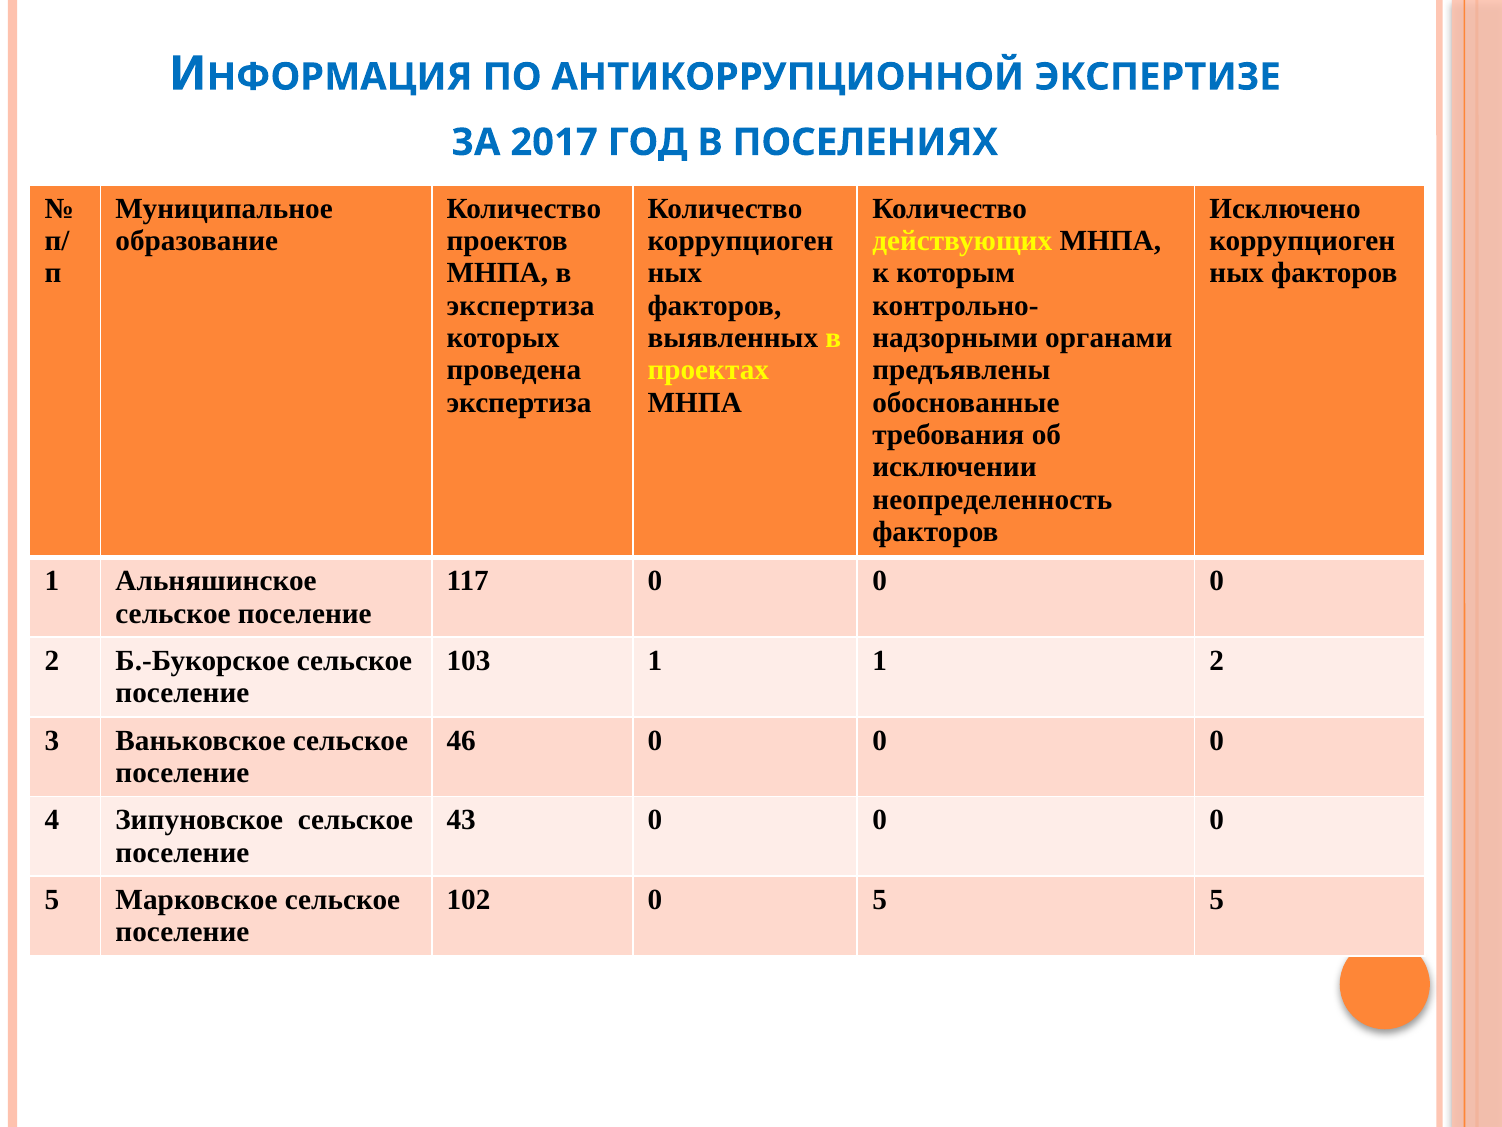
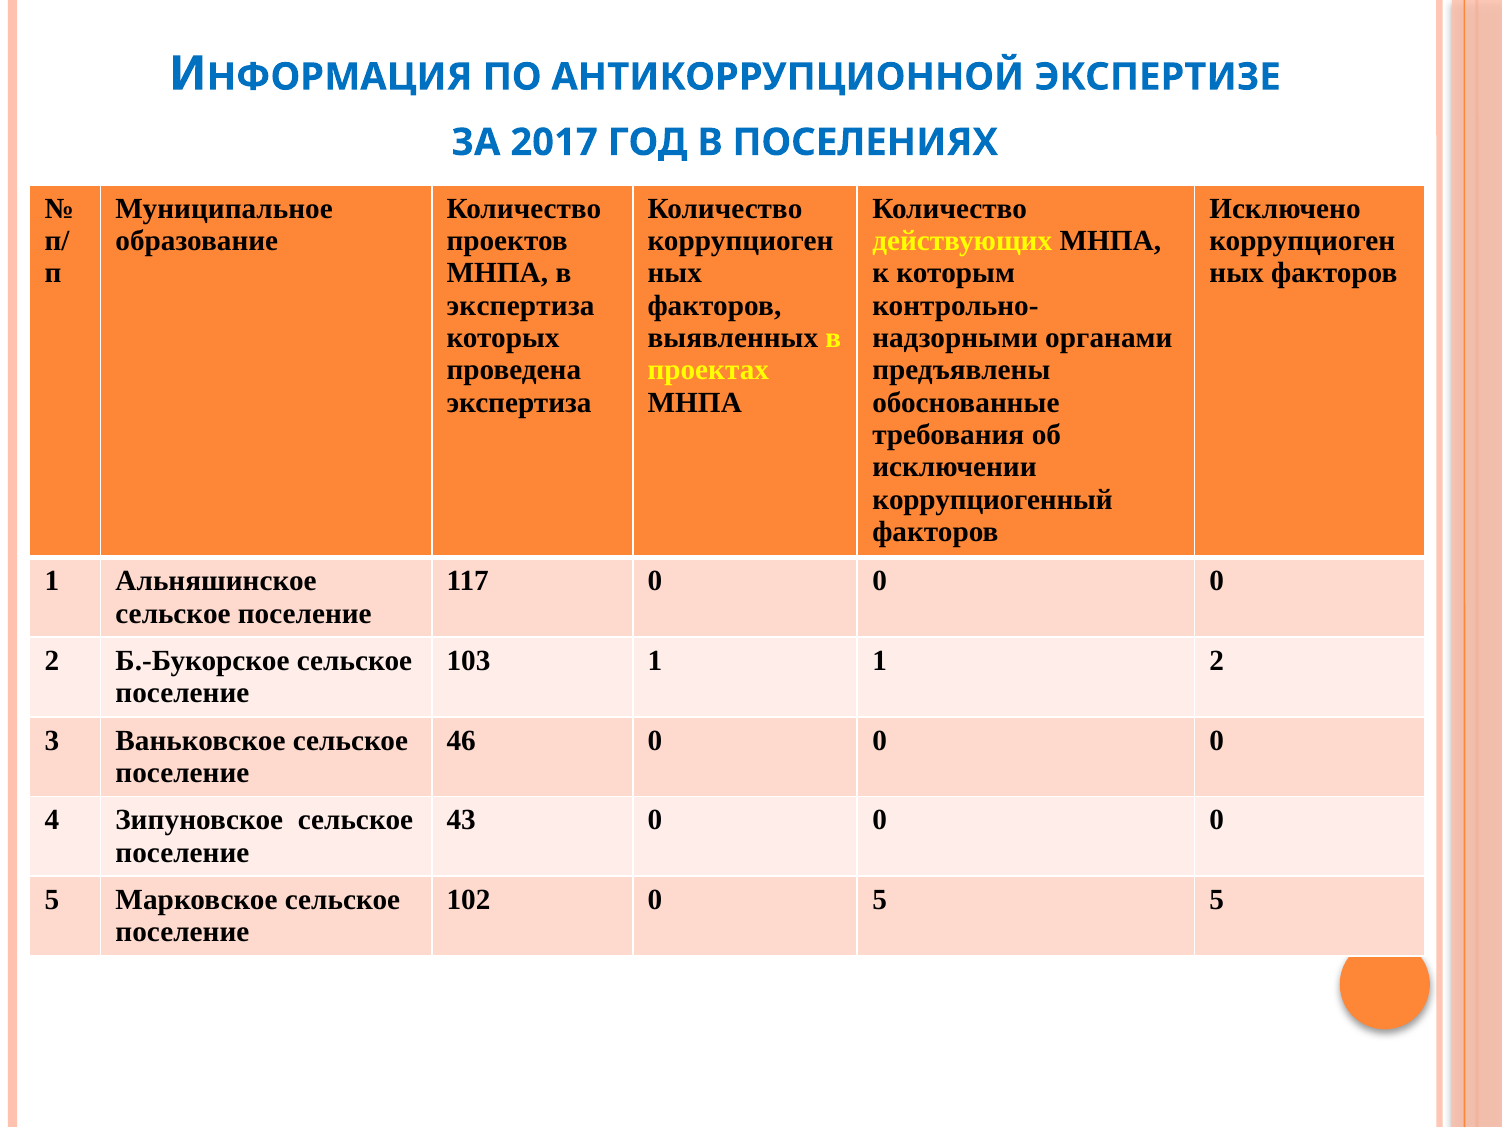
неопределенность: неопределенность -> коррупциогенный (992, 499)
